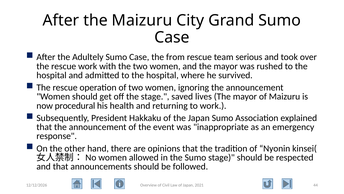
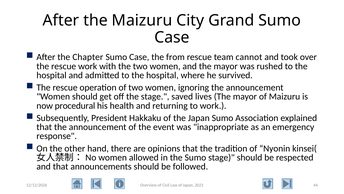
Adultely: Adultely -> Chapter (88, 57)
serious: serious -> cannot (249, 57)
